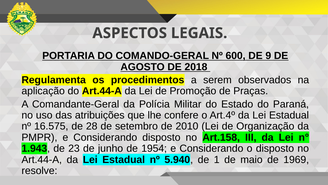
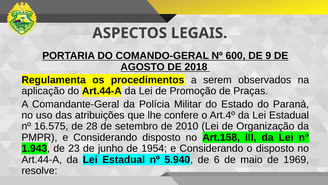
1: 1 -> 6 (217, 159)
